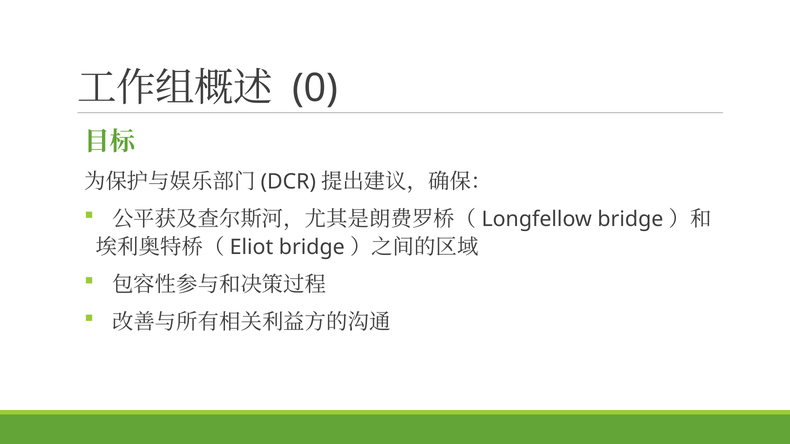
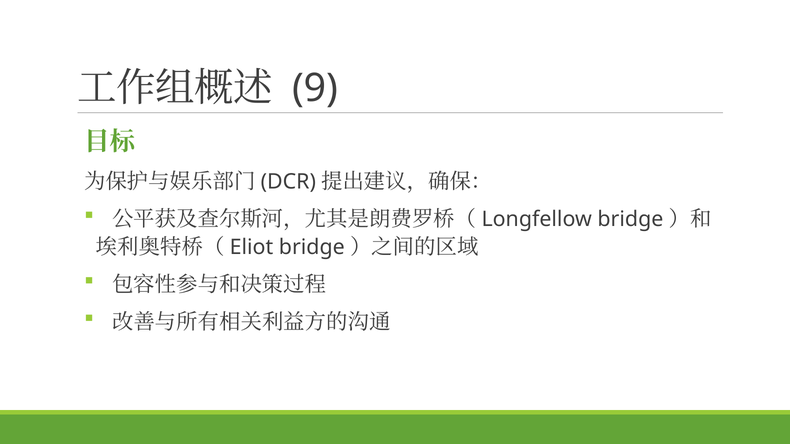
0: 0 -> 9 (315, 89)
